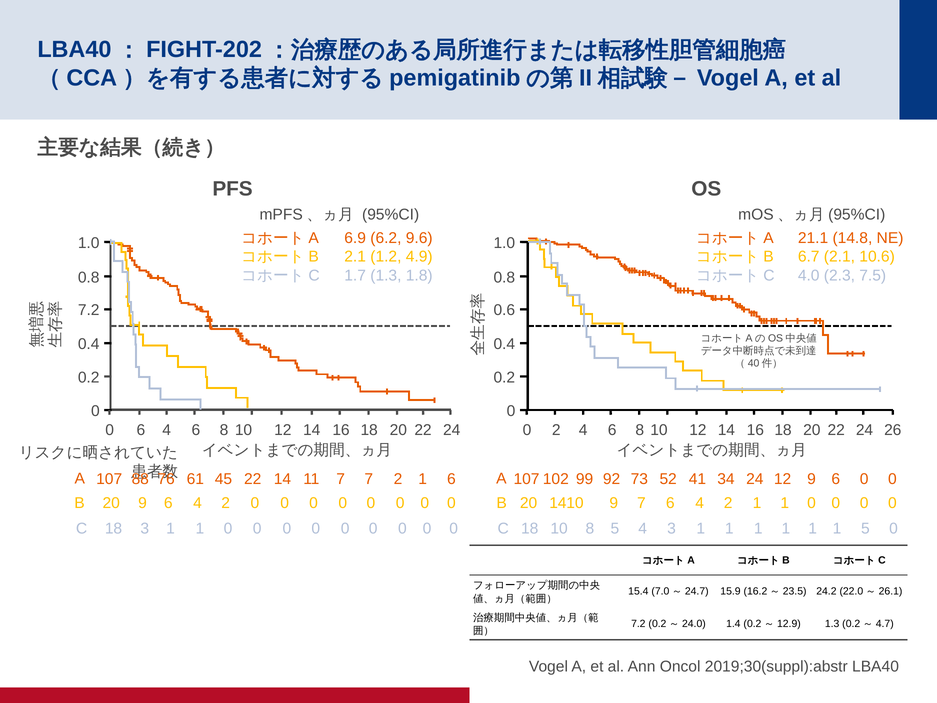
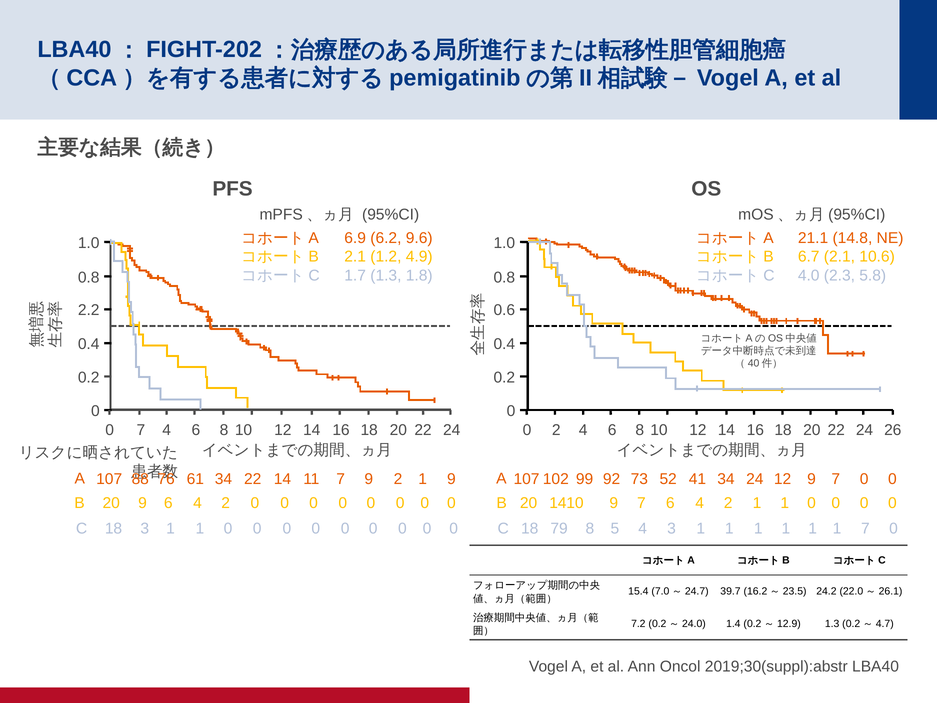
7.5: 7.5 -> 5.8 (873, 275)
7.2: 7.2 -> 2.2 (89, 310)
0 6: 6 -> 7 (141, 430)
61 45: 45 -> 34 (223, 479)
7 7: 7 -> 9 (369, 479)
1 6: 6 -> 9 (451, 479)
52 6: 6 -> 7 (836, 479)
18 10: 10 -> 79 (559, 528)
1 5: 5 -> 7 (865, 528)
15.9: 15.9 -> 39.7 (730, 591)
